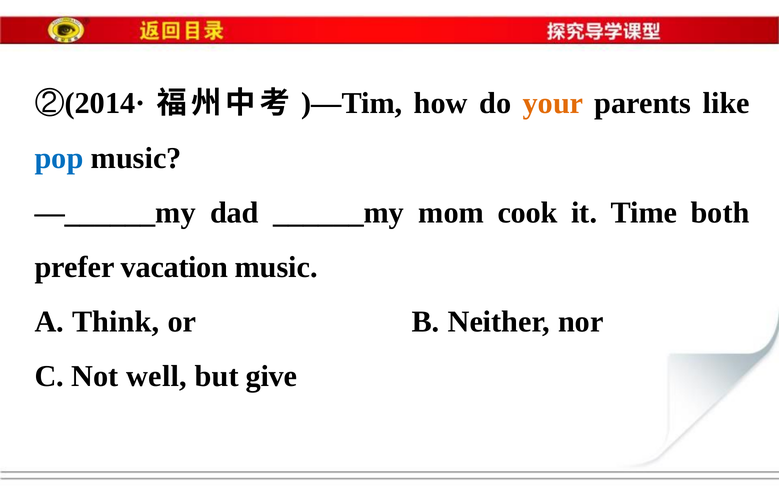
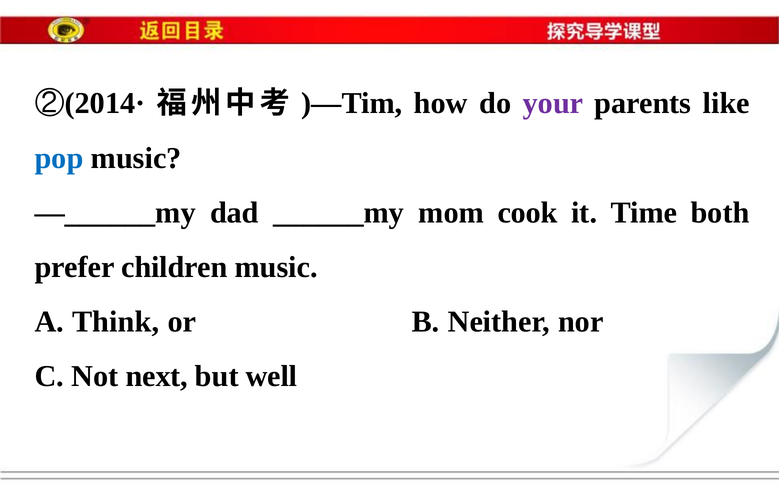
your colour: orange -> purple (553, 103)
vacation: vacation -> children (174, 267)
well: well -> next (157, 376)
give: give -> well (272, 376)
